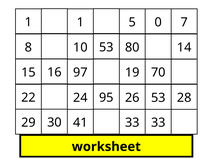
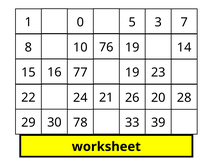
1 1: 1 -> 0 (80, 22)
0: 0 -> 3 (158, 22)
8 53: 53 -> 76 (106, 47)
10 80: 80 -> 19 (132, 47)
97: 97 -> 77 (80, 72)
70: 70 -> 23 (158, 72)
95: 95 -> 21 (106, 98)
26 53: 53 -> 20 (158, 98)
41: 41 -> 78 (80, 123)
33 33: 33 -> 39 (158, 123)
